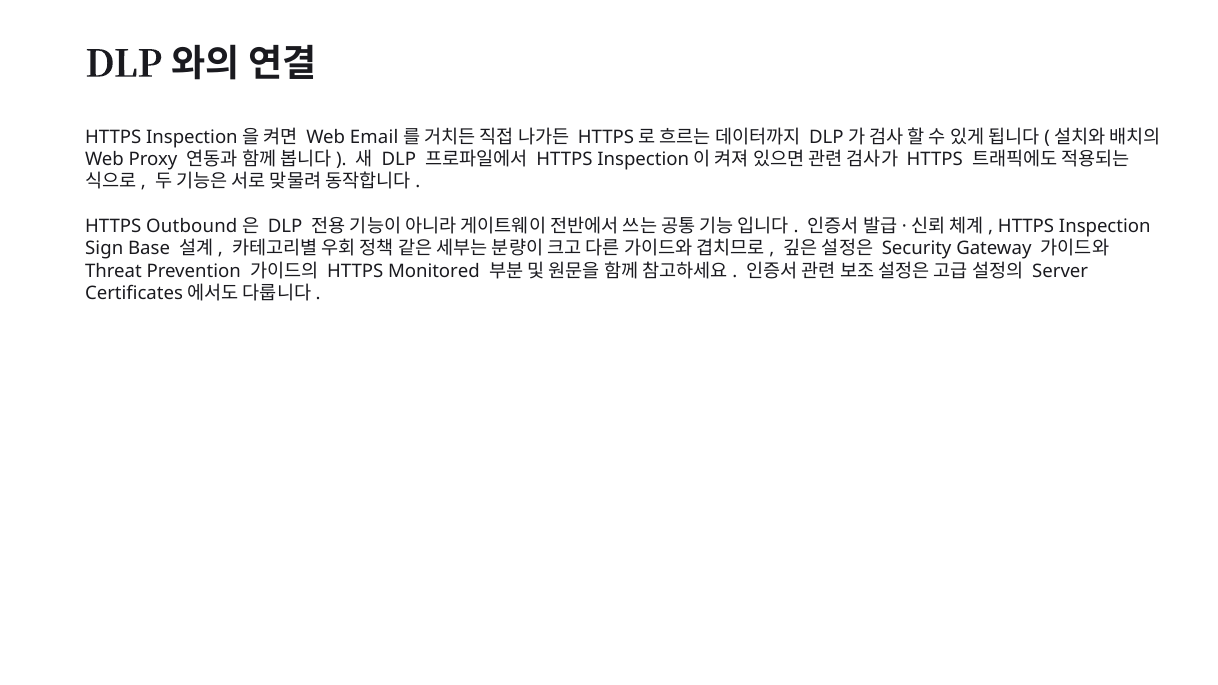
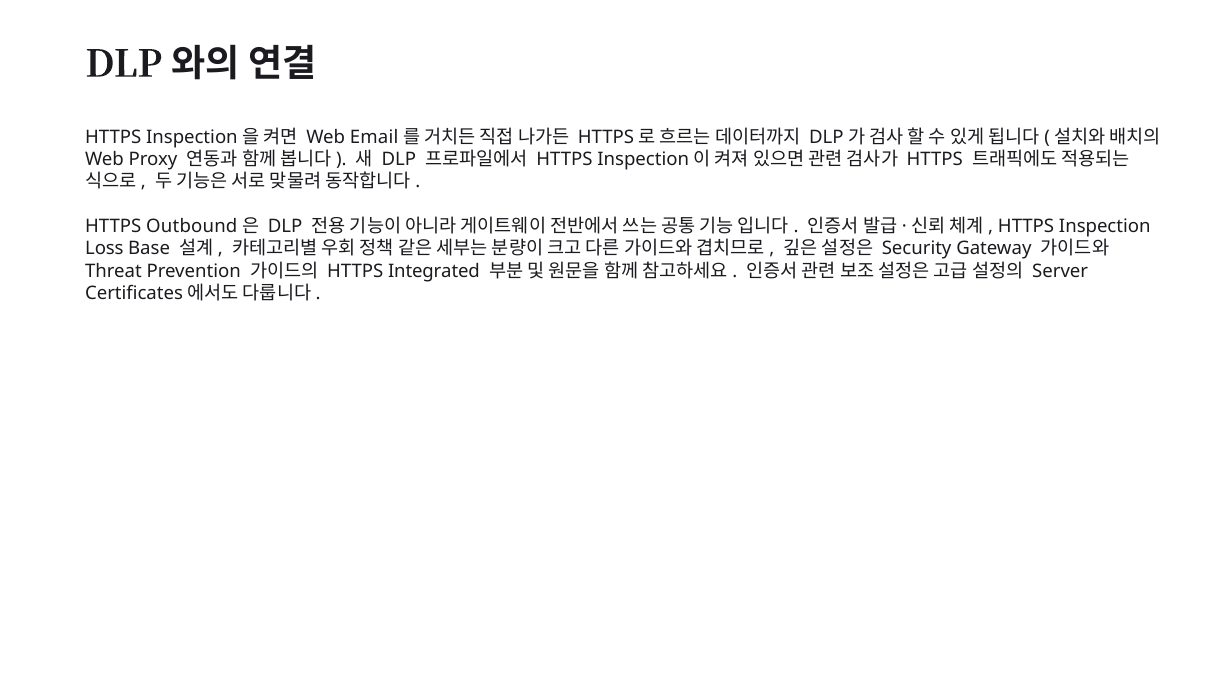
Sign: Sign -> Loss (104, 249)
Monitored: Monitored -> Integrated (434, 271)
